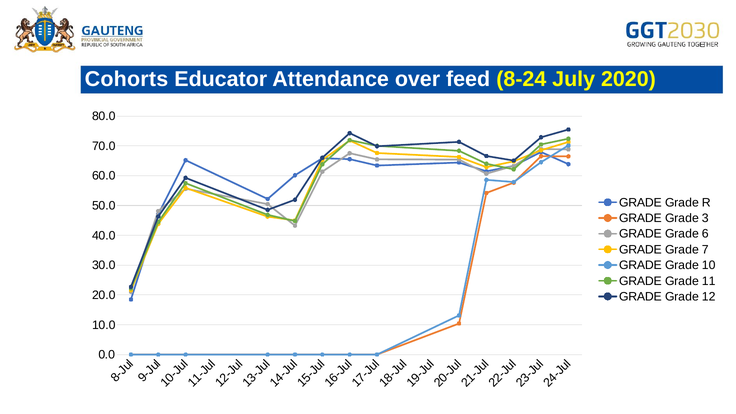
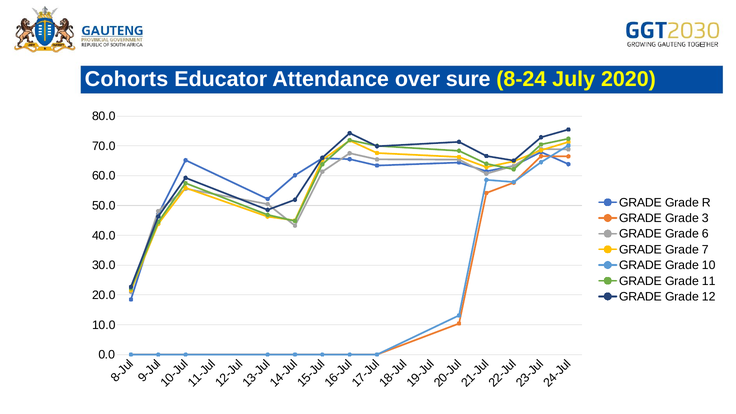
feed: feed -> sure (468, 79)
